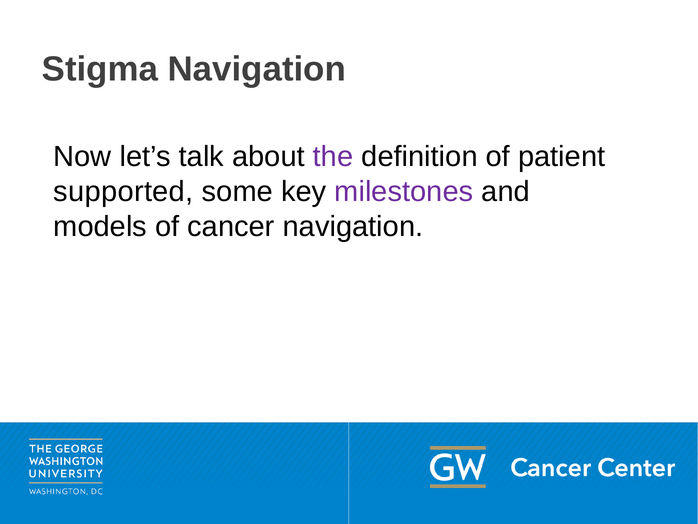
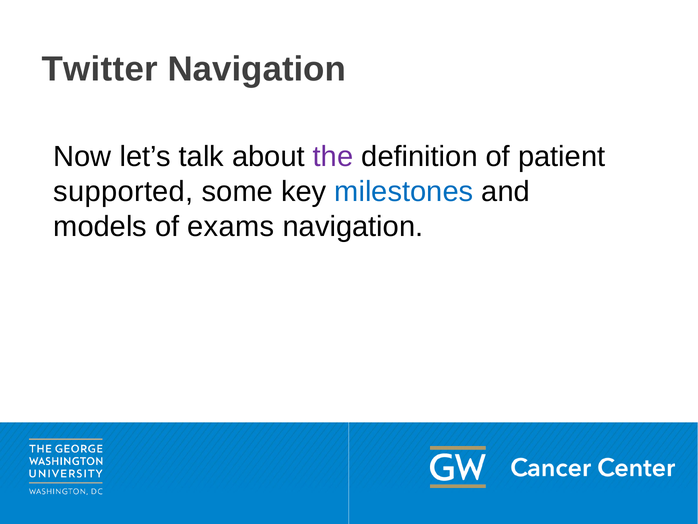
Stigma: Stigma -> Twitter (100, 69)
milestones colour: purple -> blue (404, 192)
cancer: cancer -> exams (231, 226)
